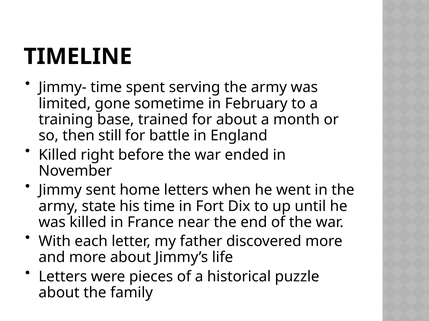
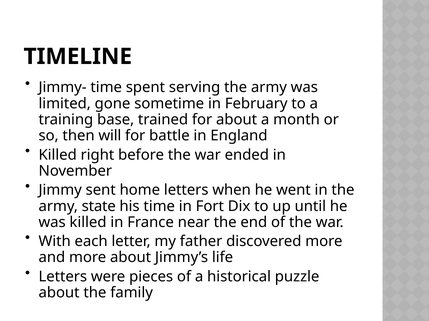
still: still -> will (110, 136)
